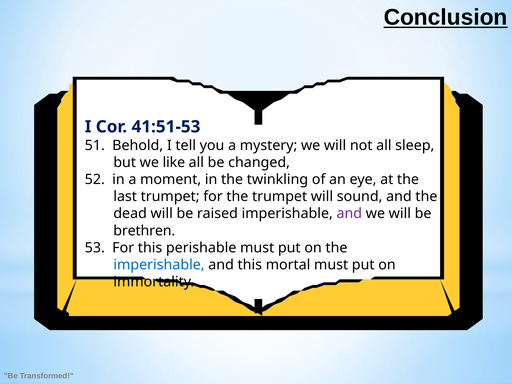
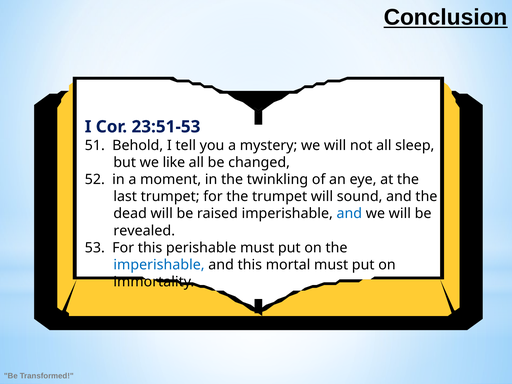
41:51-53: 41:51-53 -> 23:51-53 (166, 127)
and colour: purple -> blue (349, 214)
brethren: brethren -> revealed (144, 231)
